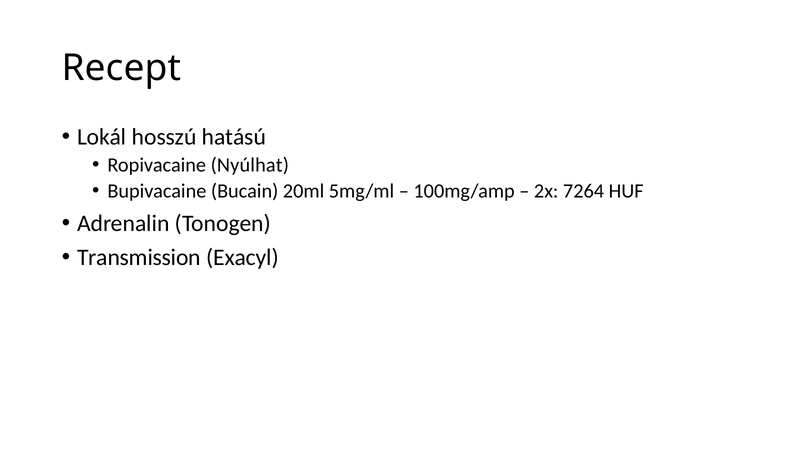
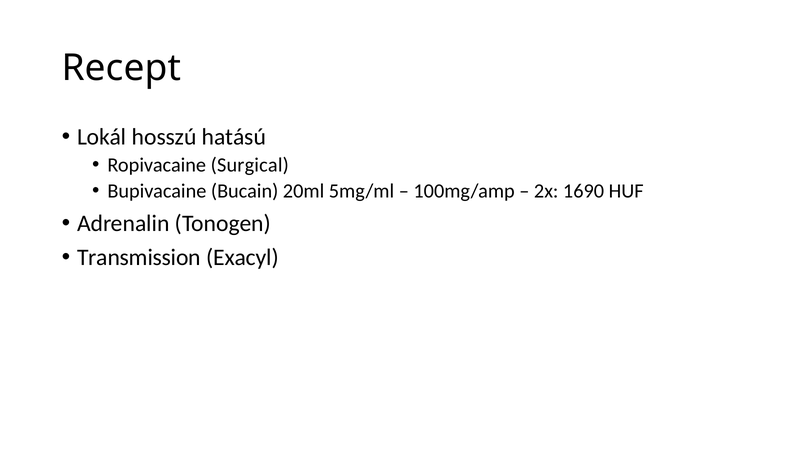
Nyúlhat: Nyúlhat -> Surgical (250, 165)
7264: 7264 -> 1690 (584, 191)
